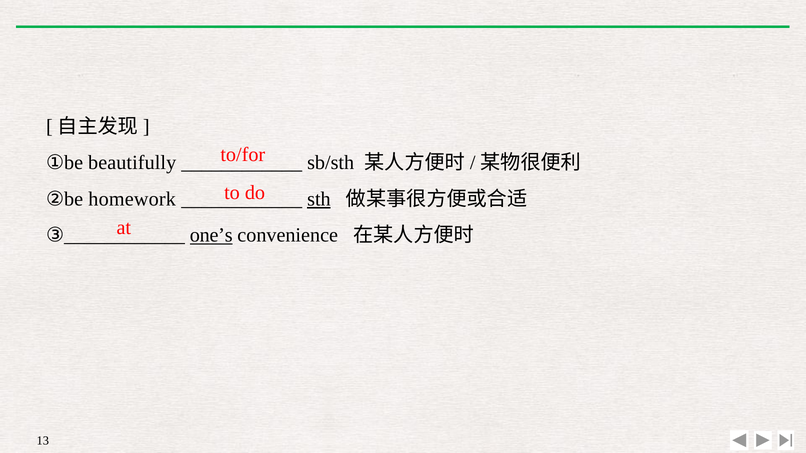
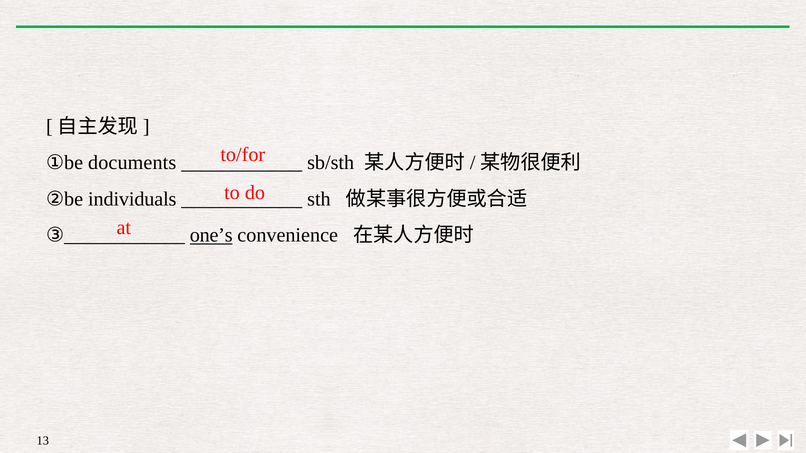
beautifully: beautifully -> documents (132, 163)
homework: homework -> individuals (132, 199)
sth underline: present -> none (319, 199)
